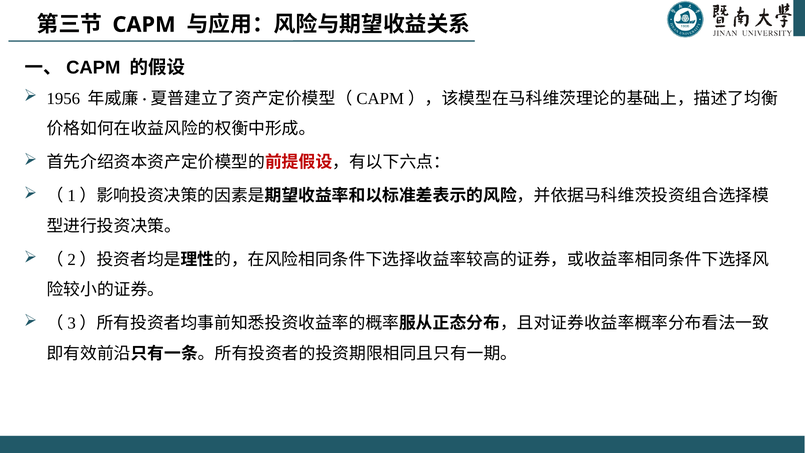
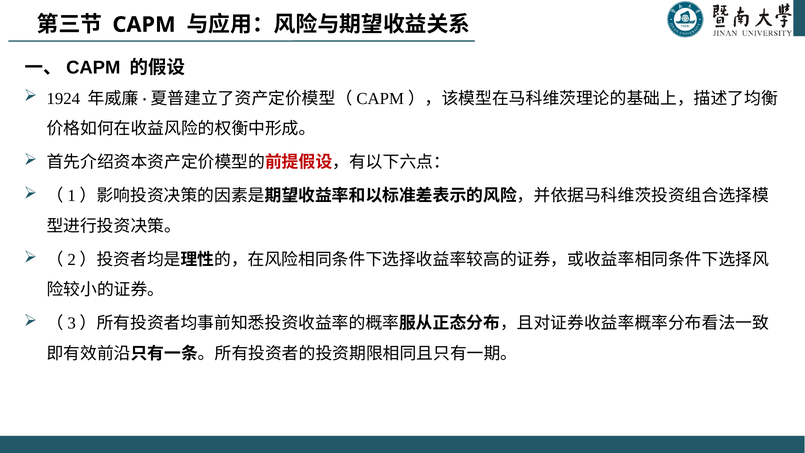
1956: 1956 -> 1924 (63, 99)
